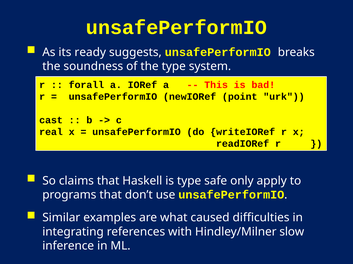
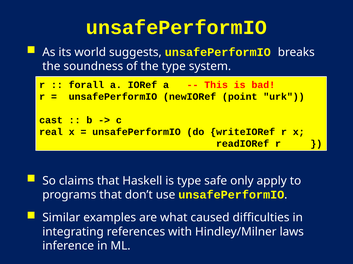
ready: ready -> world (90, 52)
slow: slow -> laws (292, 232)
